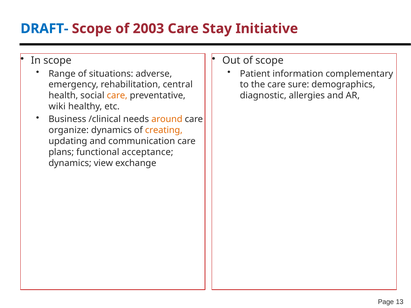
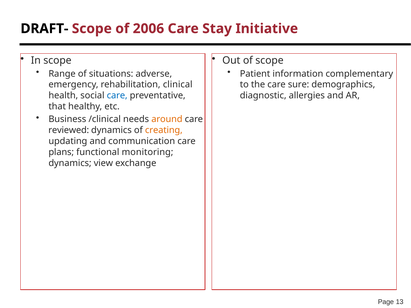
DRAFT- colour: blue -> black (44, 29)
2003: 2003 -> 2006 (148, 29)
central: central -> clinical (178, 85)
care colour: orange -> blue (117, 96)
wiki: wiki -> that (57, 107)
organize: organize -> reviewed (69, 130)
acceptance: acceptance -> monitoring (148, 152)
